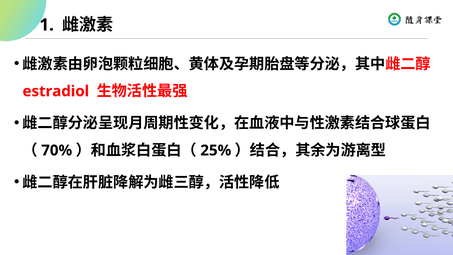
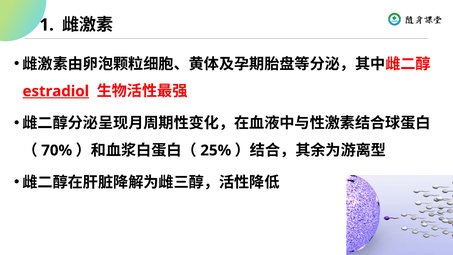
estradiol underline: none -> present (56, 91)
